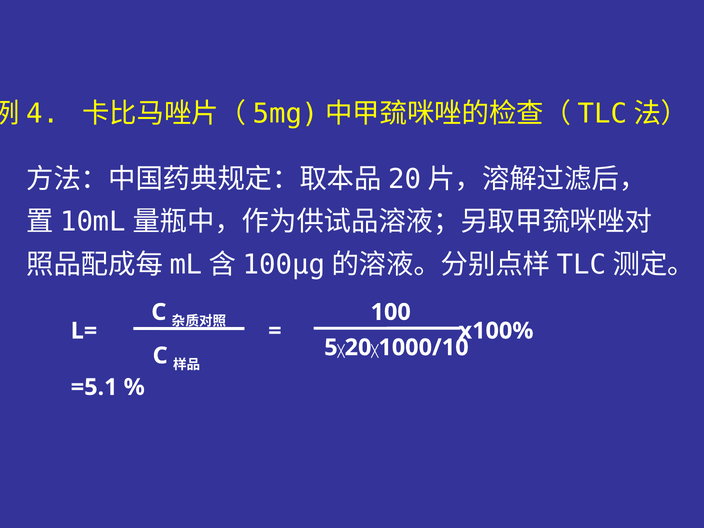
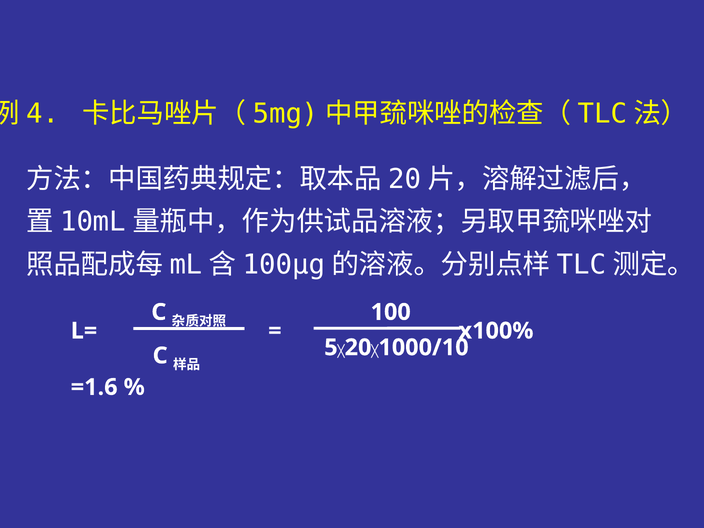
=5.1: =5.1 -> =1.6 (94, 387)
